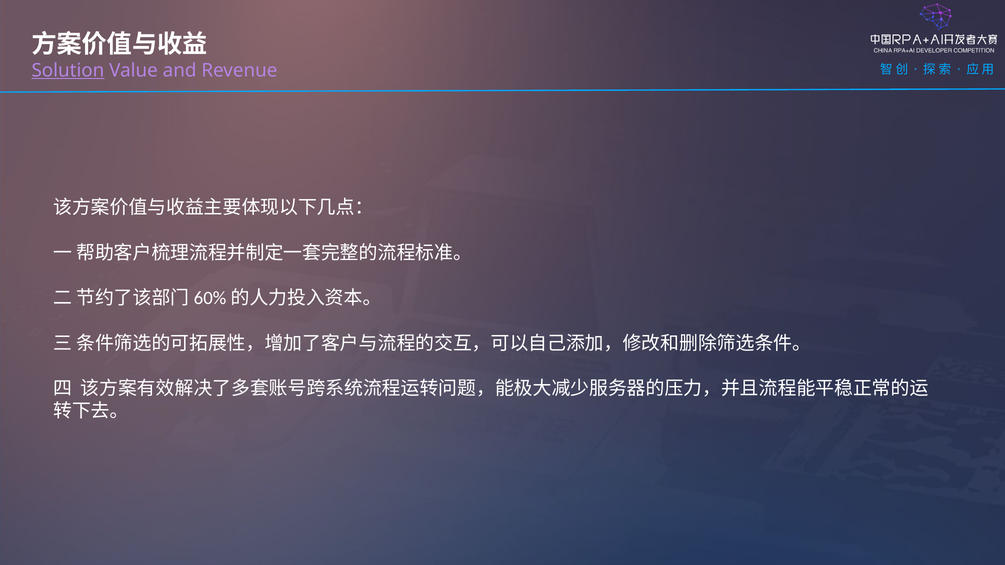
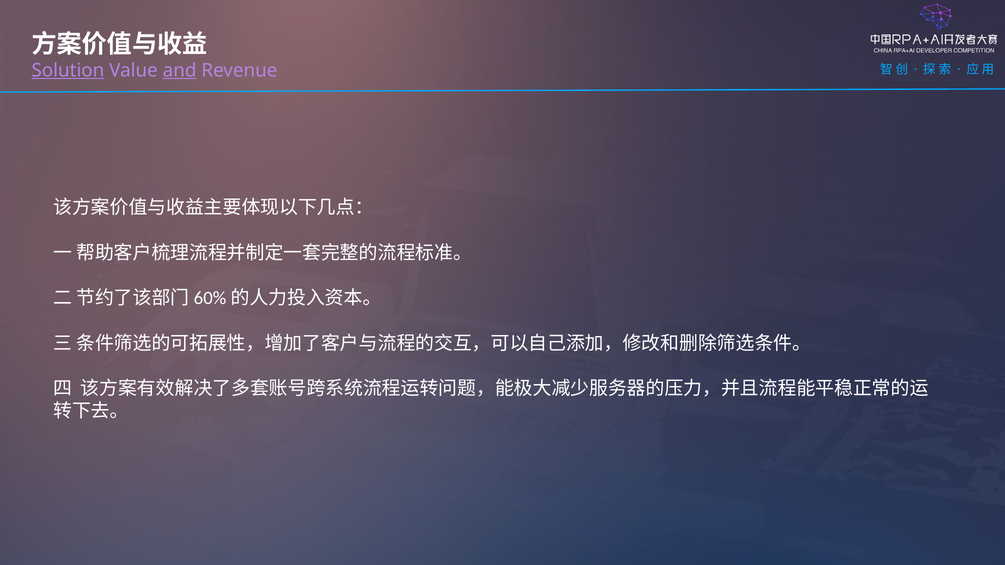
and underline: none -> present (180, 70)
